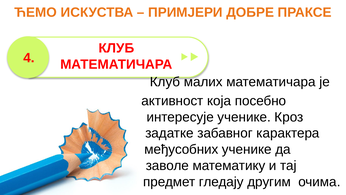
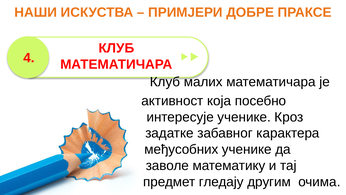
ЋЕМО: ЋЕМО -> НАШИ (36, 12)
